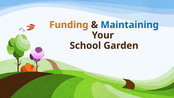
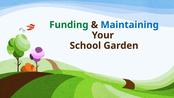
Funding colour: orange -> green (69, 25)
